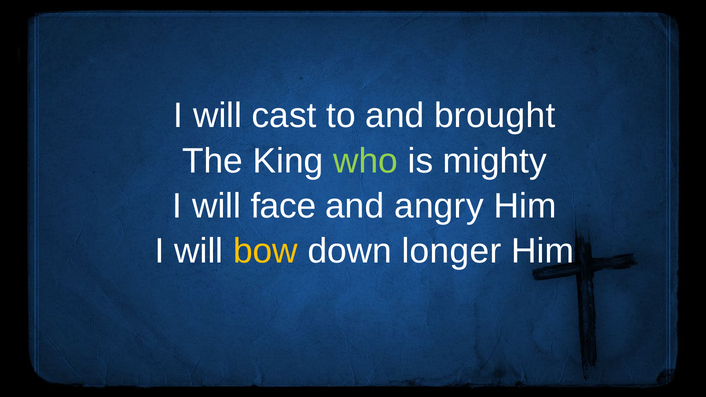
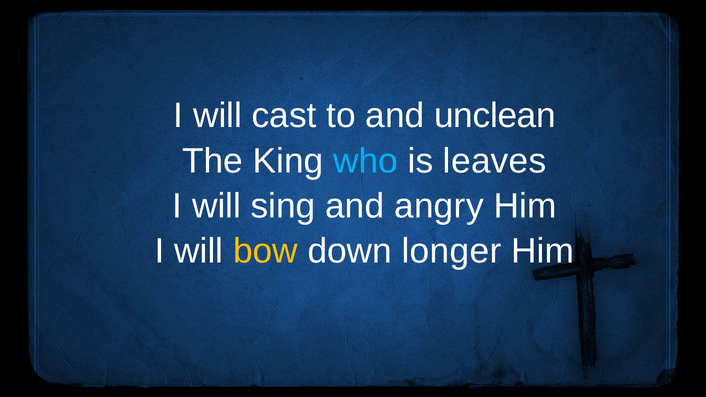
brought: brought -> unclean (495, 116)
who colour: light green -> light blue (366, 161)
mighty: mighty -> leaves (495, 161)
face: face -> sing (283, 206)
